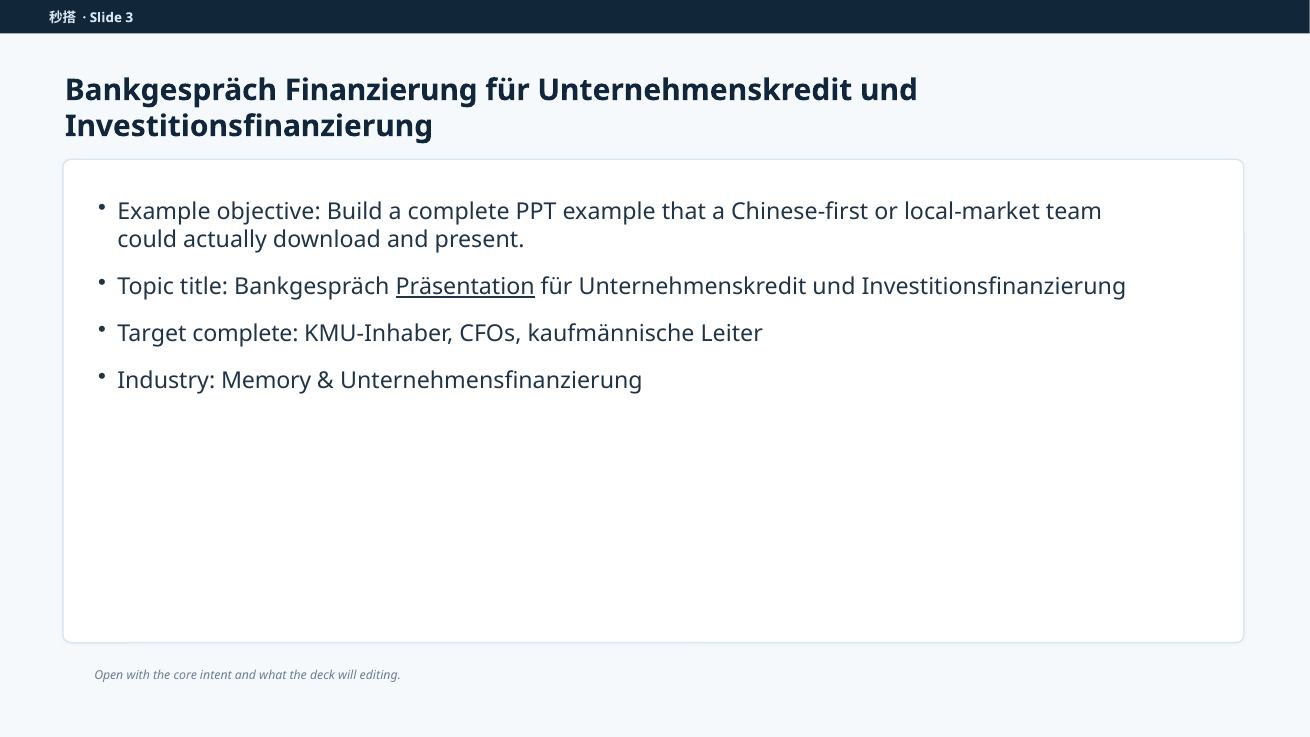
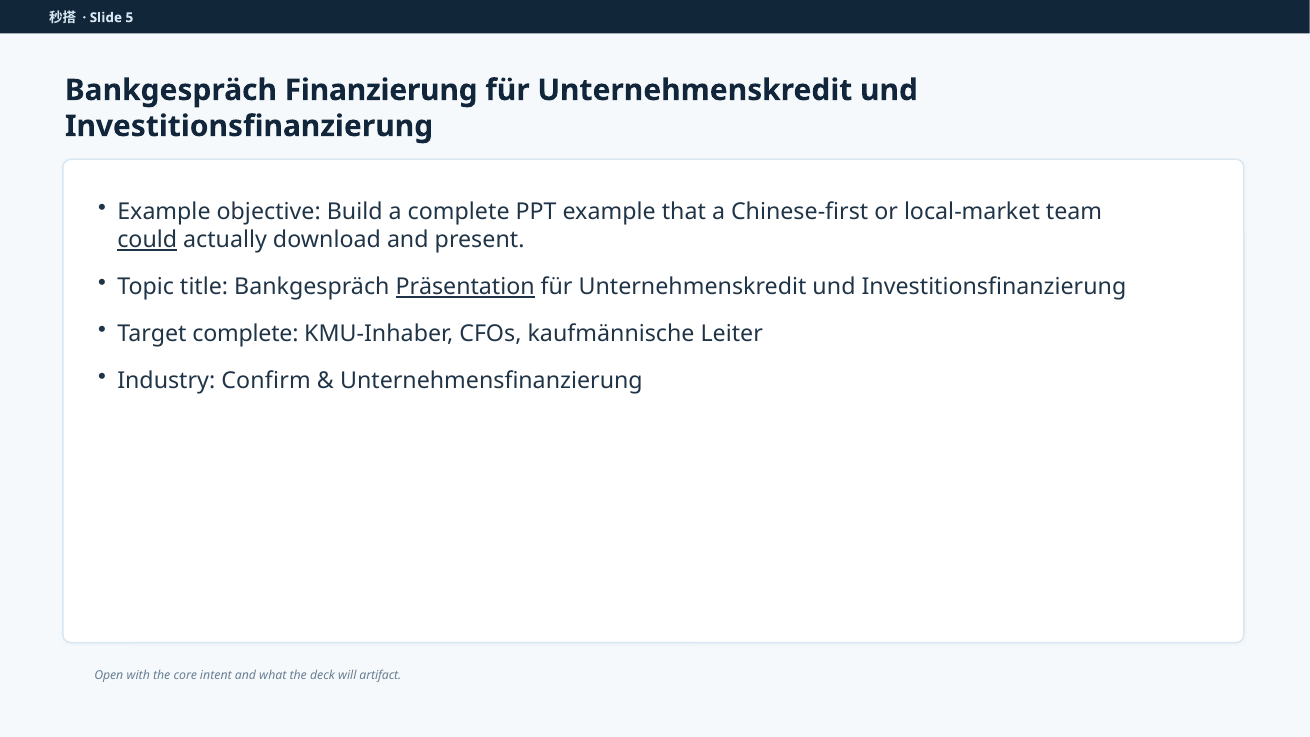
3: 3 -> 5 (129, 18)
could underline: none -> present (147, 240)
Memory: Memory -> Confirm (266, 381)
editing: editing -> artifact (380, 675)
